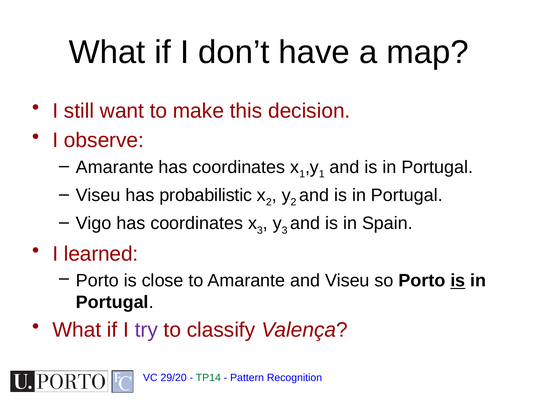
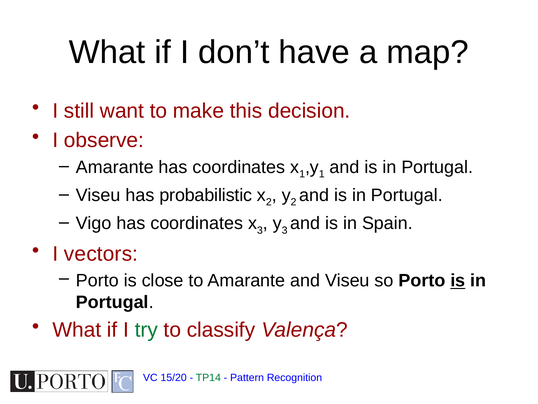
learned: learned -> vectors (101, 254)
try colour: purple -> green (146, 330)
29/20: 29/20 -> 15/20 (174, 377)
